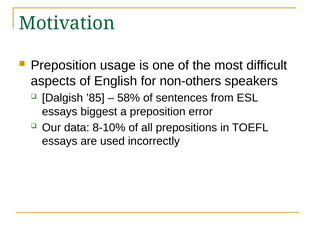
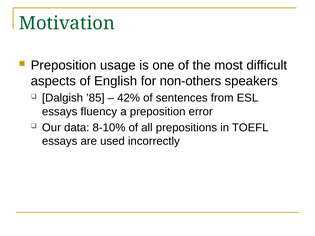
58%: 58% -> 42% (129, 98)
biggest: biggest -> fluency (99, 112)
